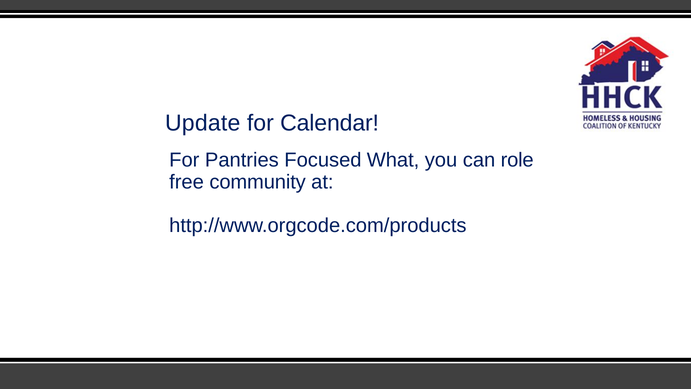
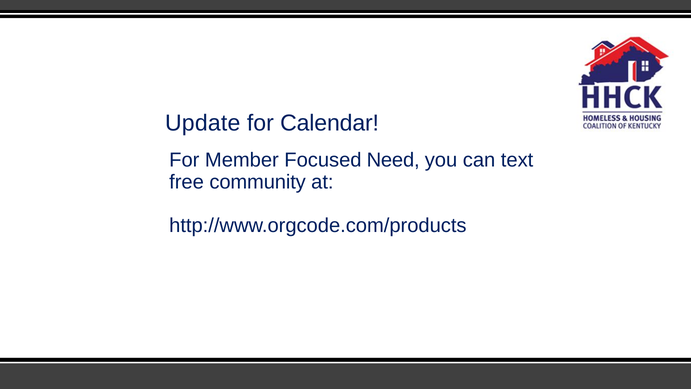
Pantries: Pantries -> Member (242, 160)
What: What -> Need (393, 160)
role: role -> text (517, 160)
